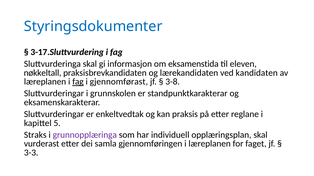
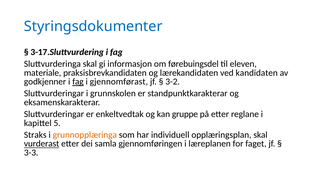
eksamenstida: eksamenstida -> førebuingsdel (193, 64)
nøkkeltall: nøkkeltall -> materiale (43, 73)
læreplanen: læreplanen -> godkjenner (45, 82)
3-8: 3-8 -> 3-2 (173, 82)
praksis: praksis -> gruppe (185, 115)
grunnopplæringa colour: purple -> orange (85, 135)
vurderast underline: none -> present (42, 144)
